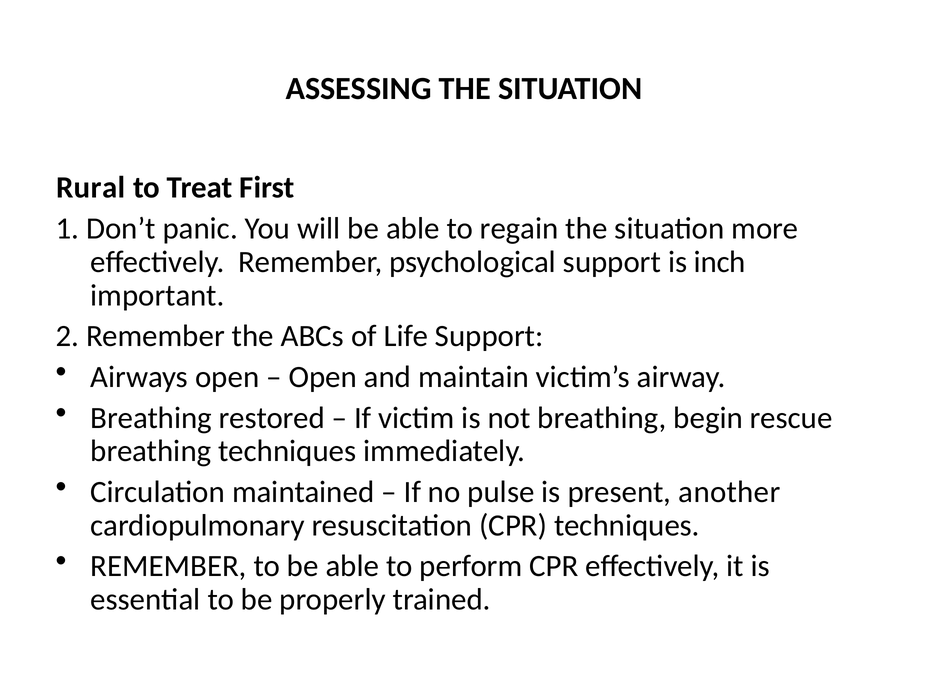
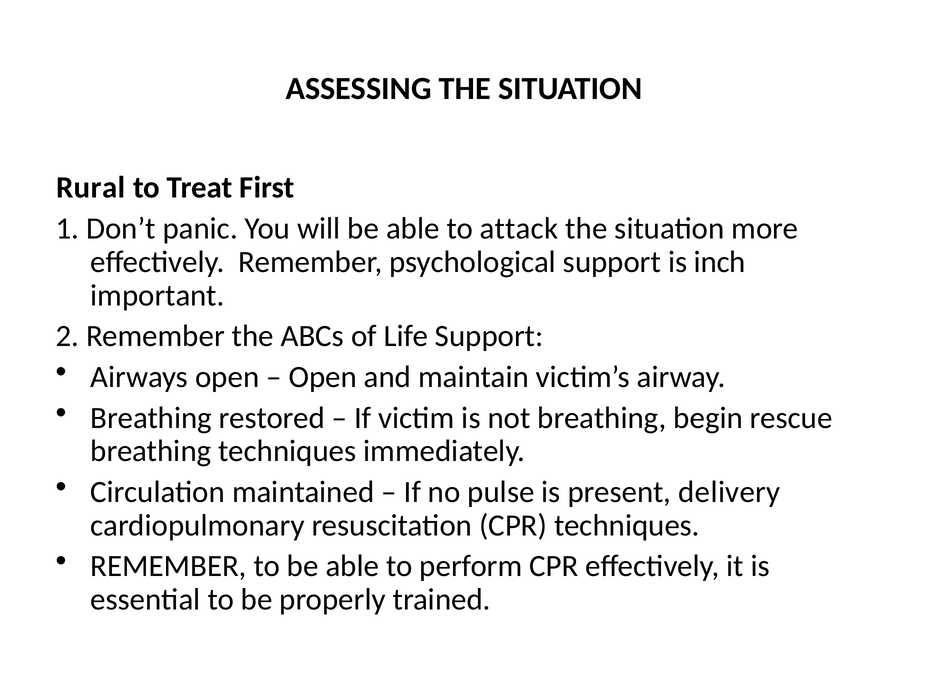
regain: regain -> attack (519, 229)
another: another -> delivery (729, 492)
